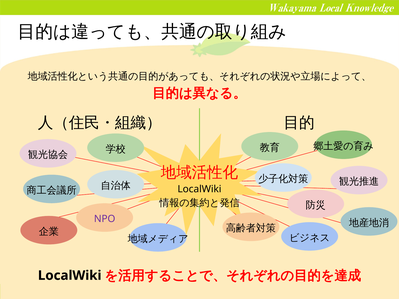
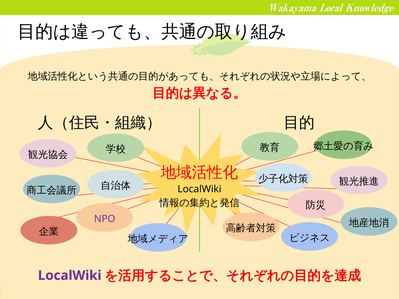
LocalWiki colour: black -> purple (70, 276)
